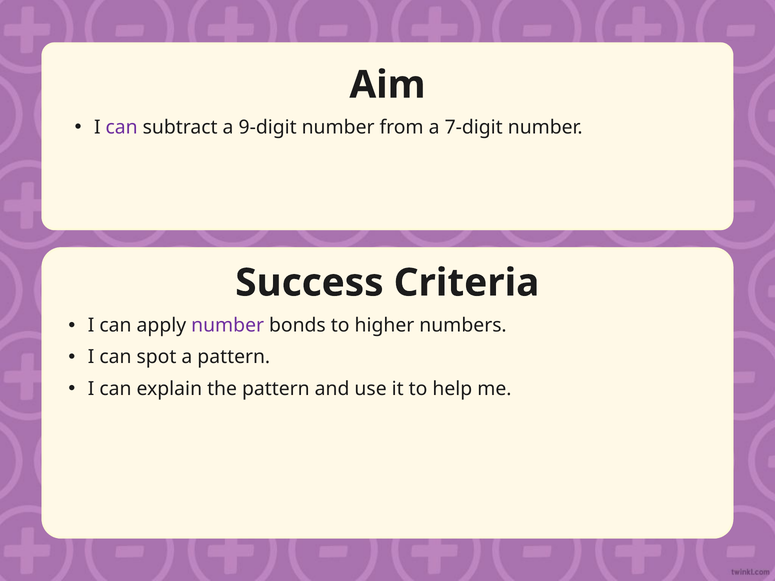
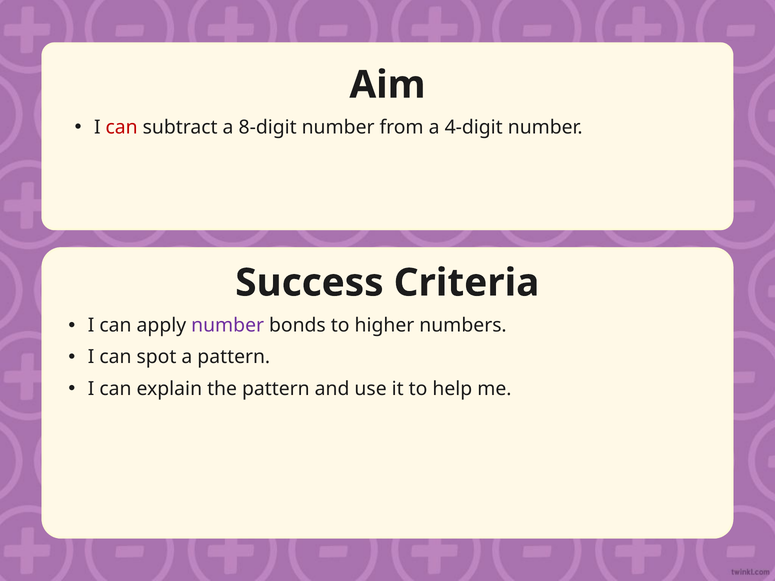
can colour: purple -> red (122, 127)
9-digit: 9-digit -> 8-digit (268, 127)
7-digit: 7-digit -> 4-digit (474, 127)
